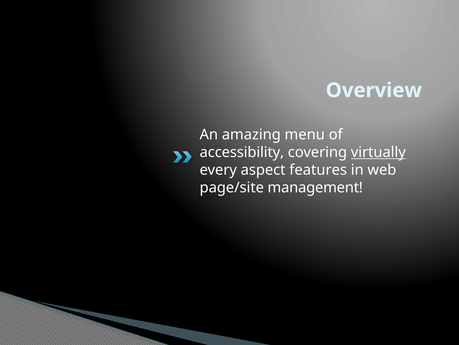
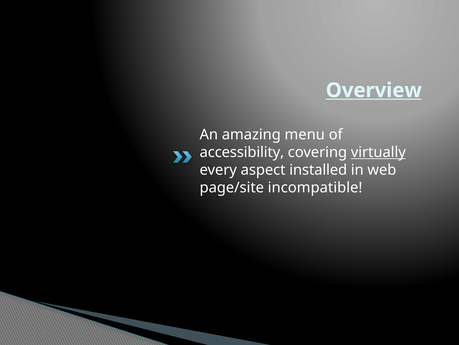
Overview underline: none -> present (374, 90)
features: features -> installed (318, 170)
management: management -> incompatible (315, 187)
